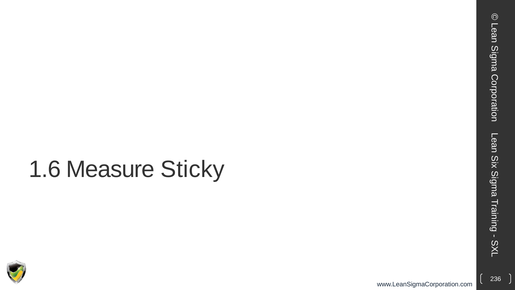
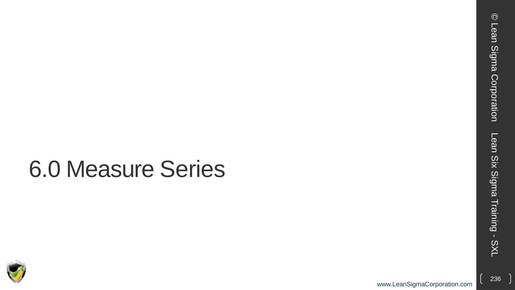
1.6: 1.6 -> 6.0 (45, 169)
Sticky: Sticky -> Series (193, 169)
